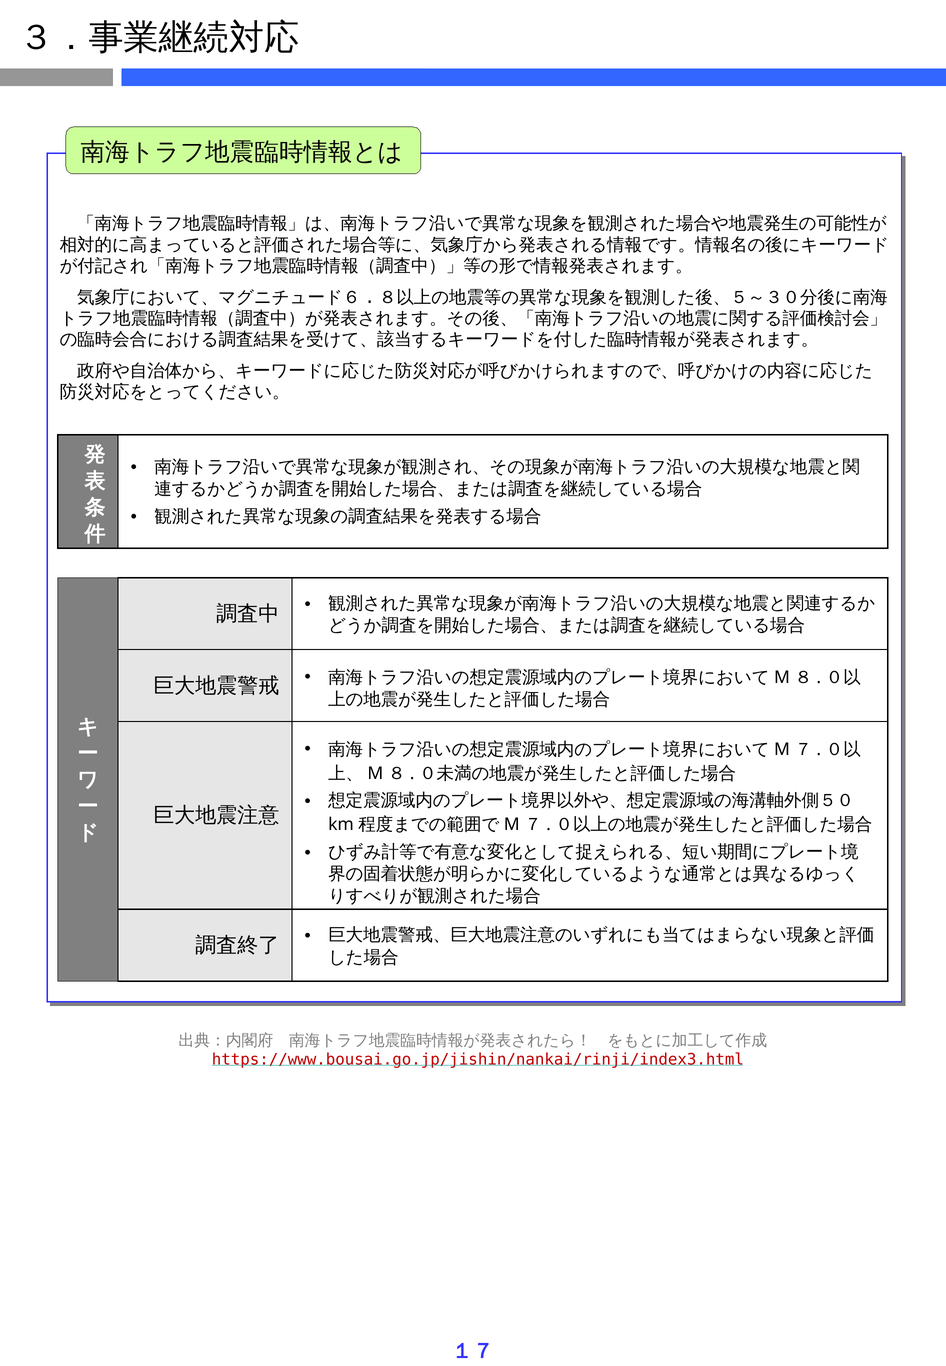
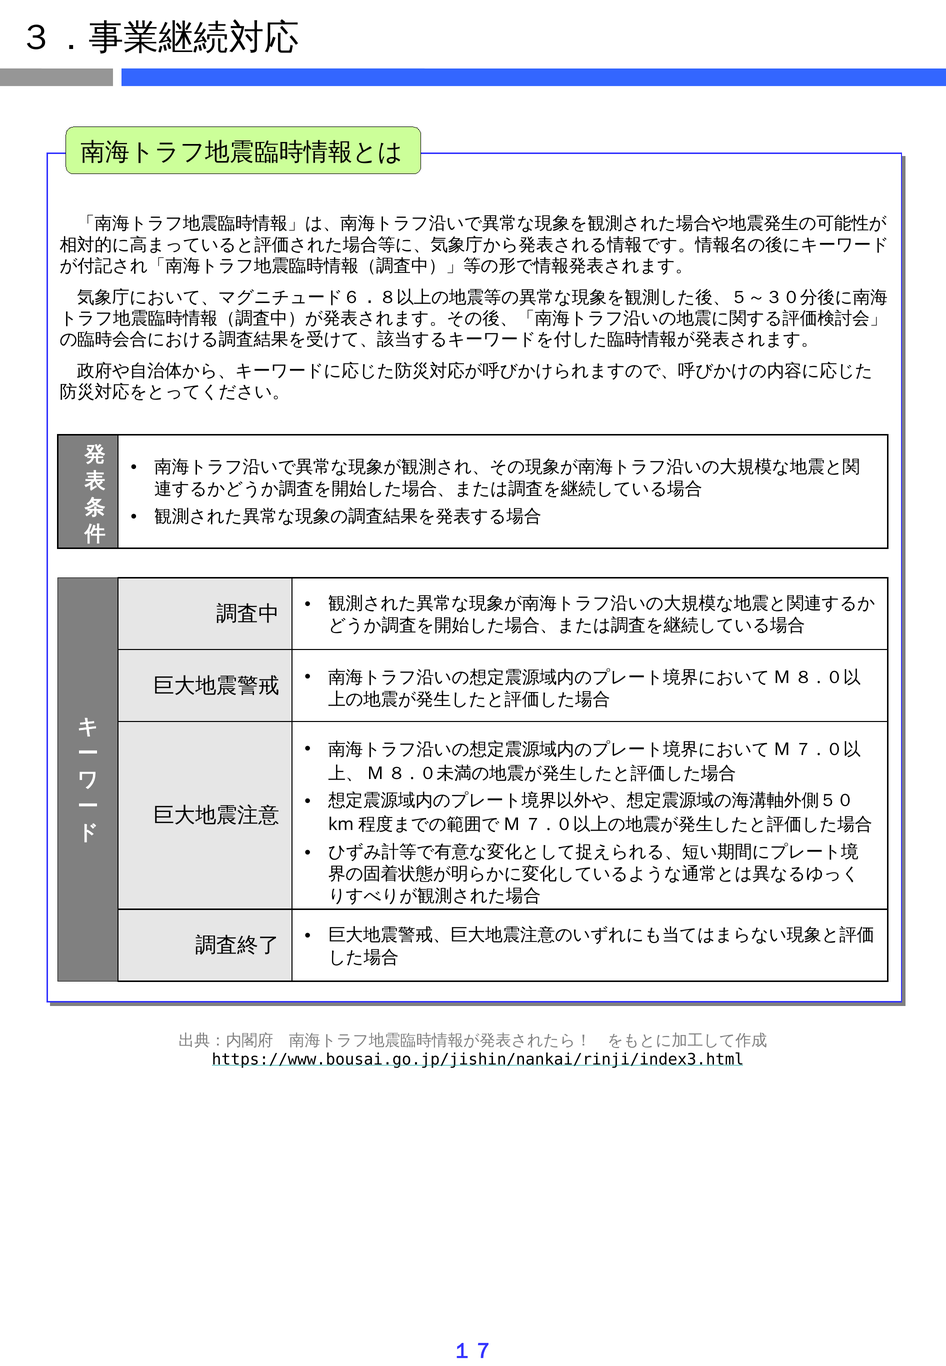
https://www.bousai.go.jp/jishin/nankai/rinji/index3.html colour: red -> black (478, 1060)
